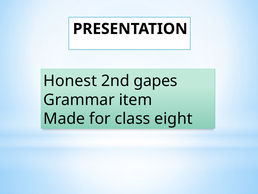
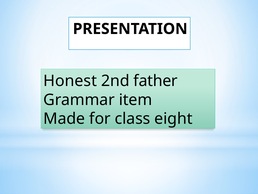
gapes: gapes -> father (156, 81)
